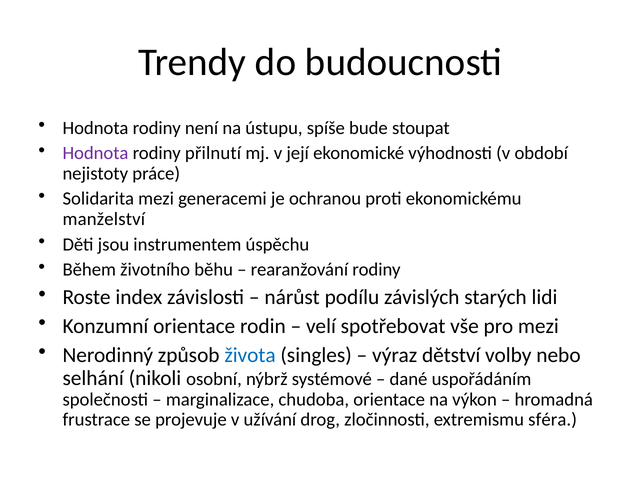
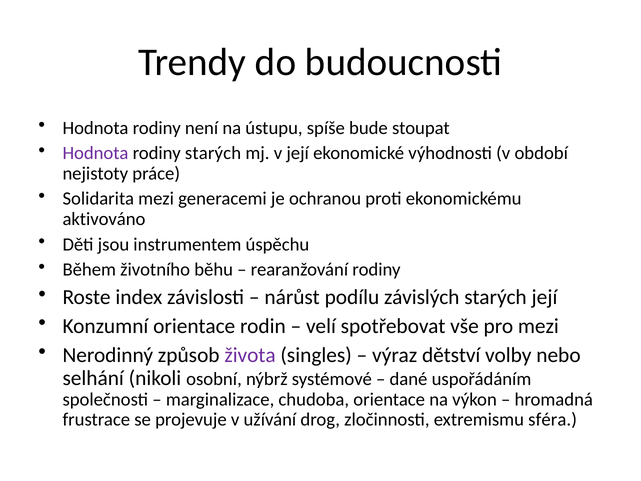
rodiny přilnutí: přilnutí -> starých (213, 153)
manželství: manželství -> aktivováno (104, 219)
starých lidi: lidi -> její (545, 297)
života colour: blue -> purple (250, 355)
